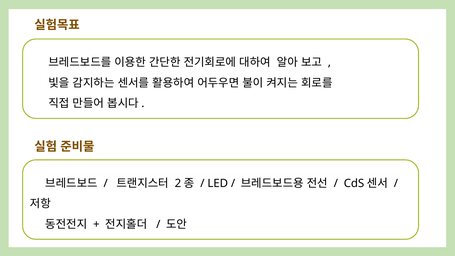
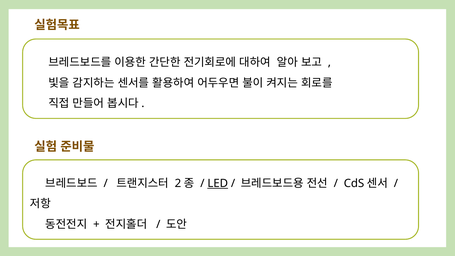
LED underline: none -> present (218, 183)
